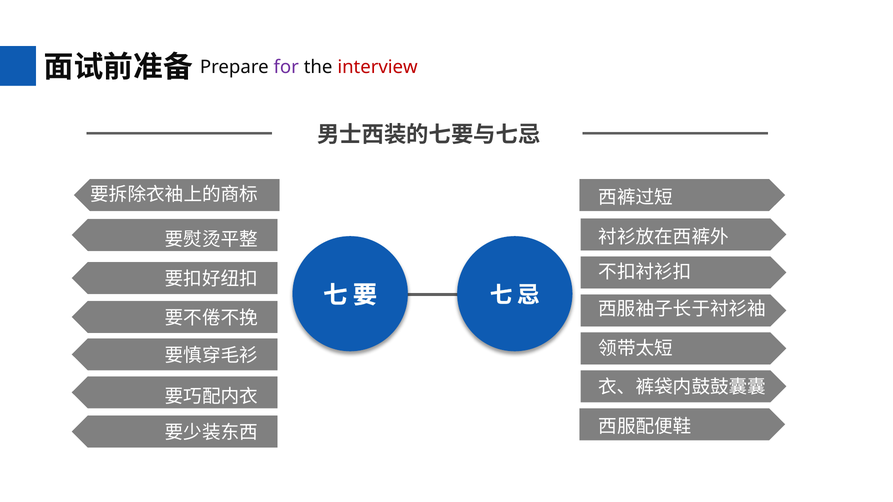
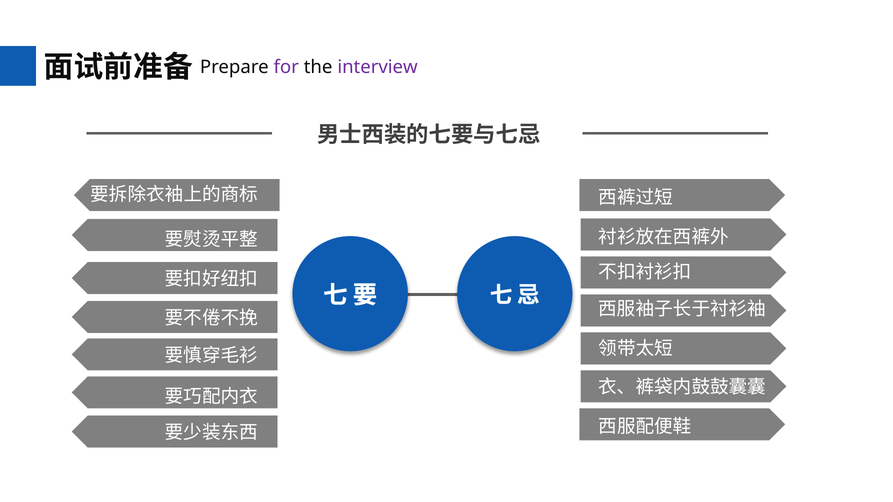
interview colour: red -> purple (378, 67)
